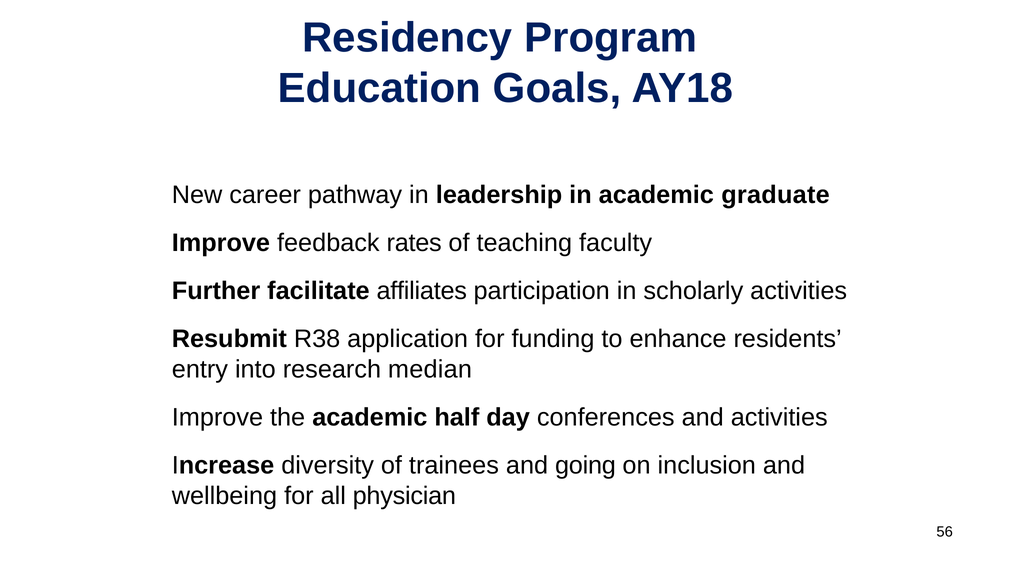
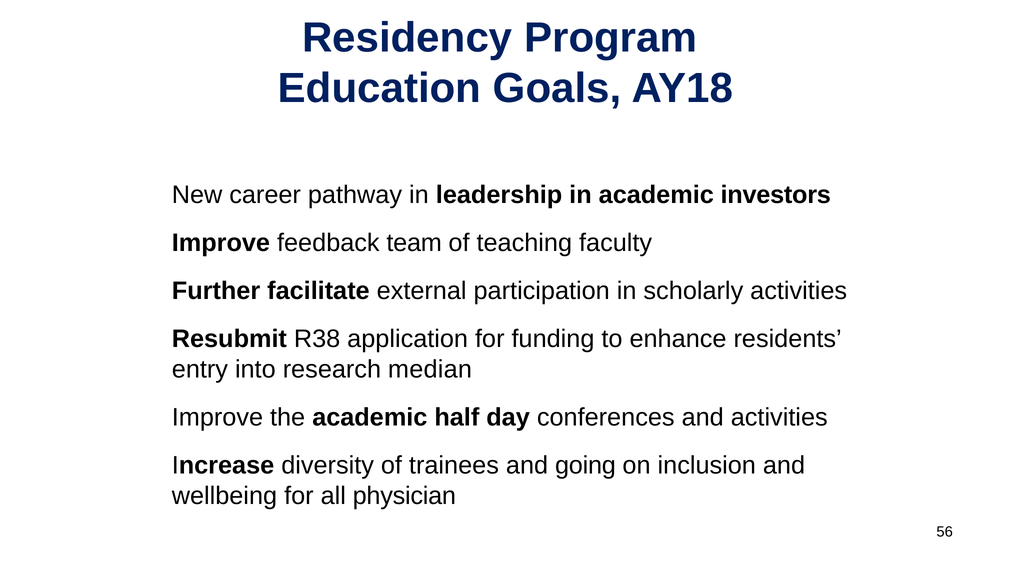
graduate: graduate -> investors (776, 195)
rates: rates -> team (414, 243)
affiliates: affiliates -> external (422, 291)
